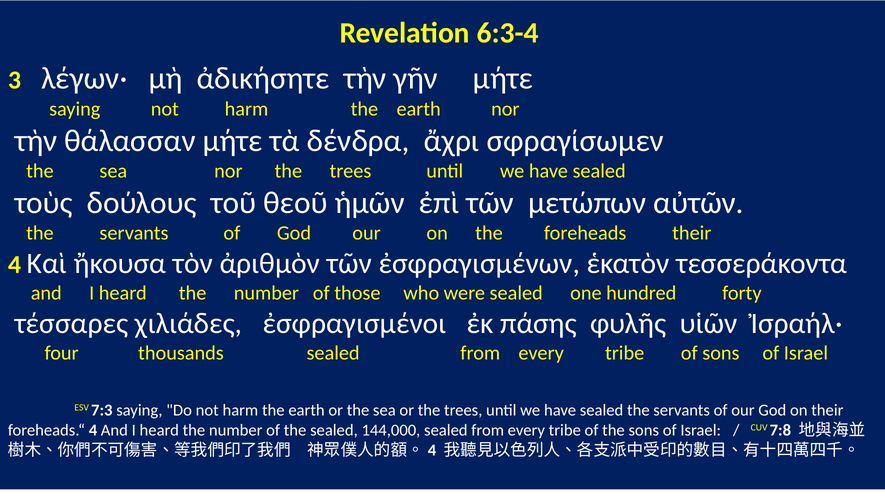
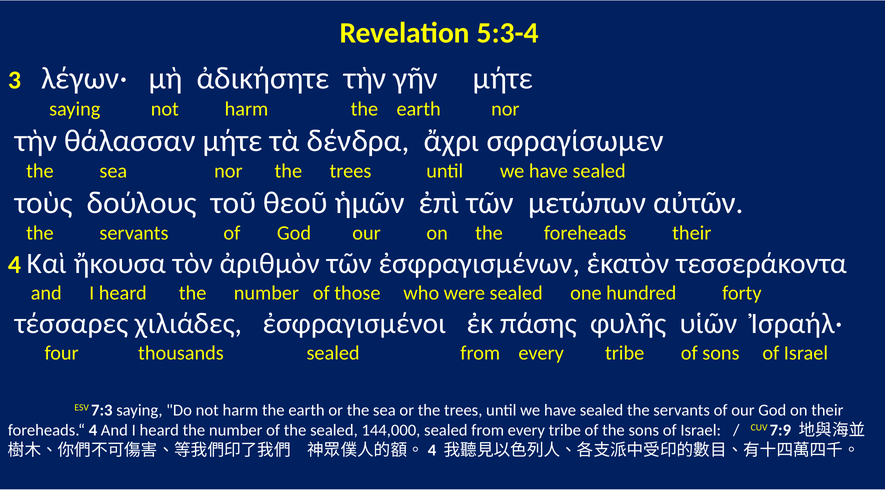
6:3-4: 6:3-4 -> 5:3-4 (508, 33)
7:8: 7:8 -> 7:9 (780, 430)
